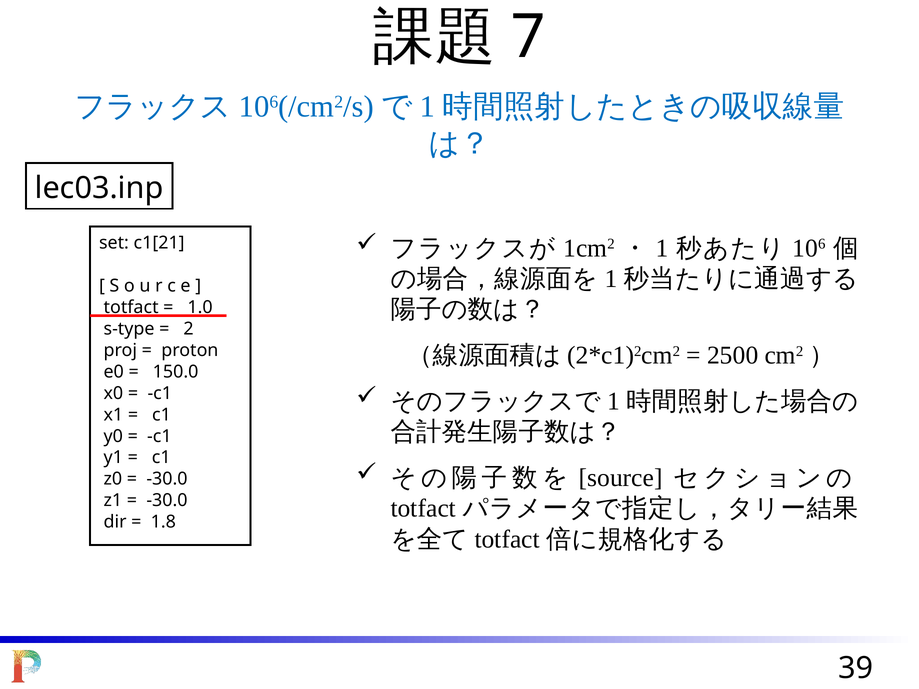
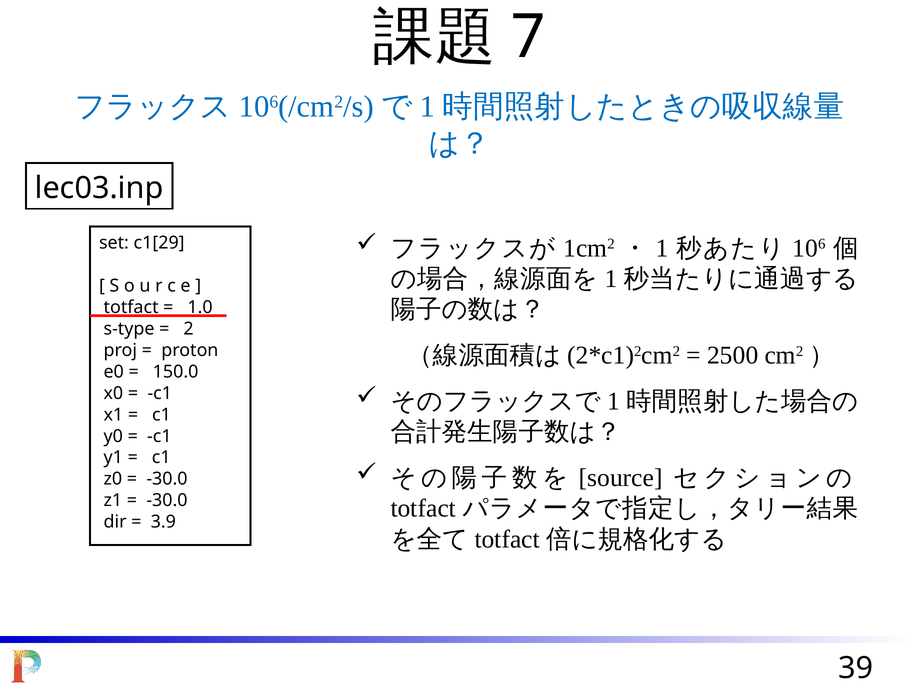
c1[21: c1[21 -> c1[29 (159, 243)
1.8: 1.8 -> 3.9 (163, 522)
